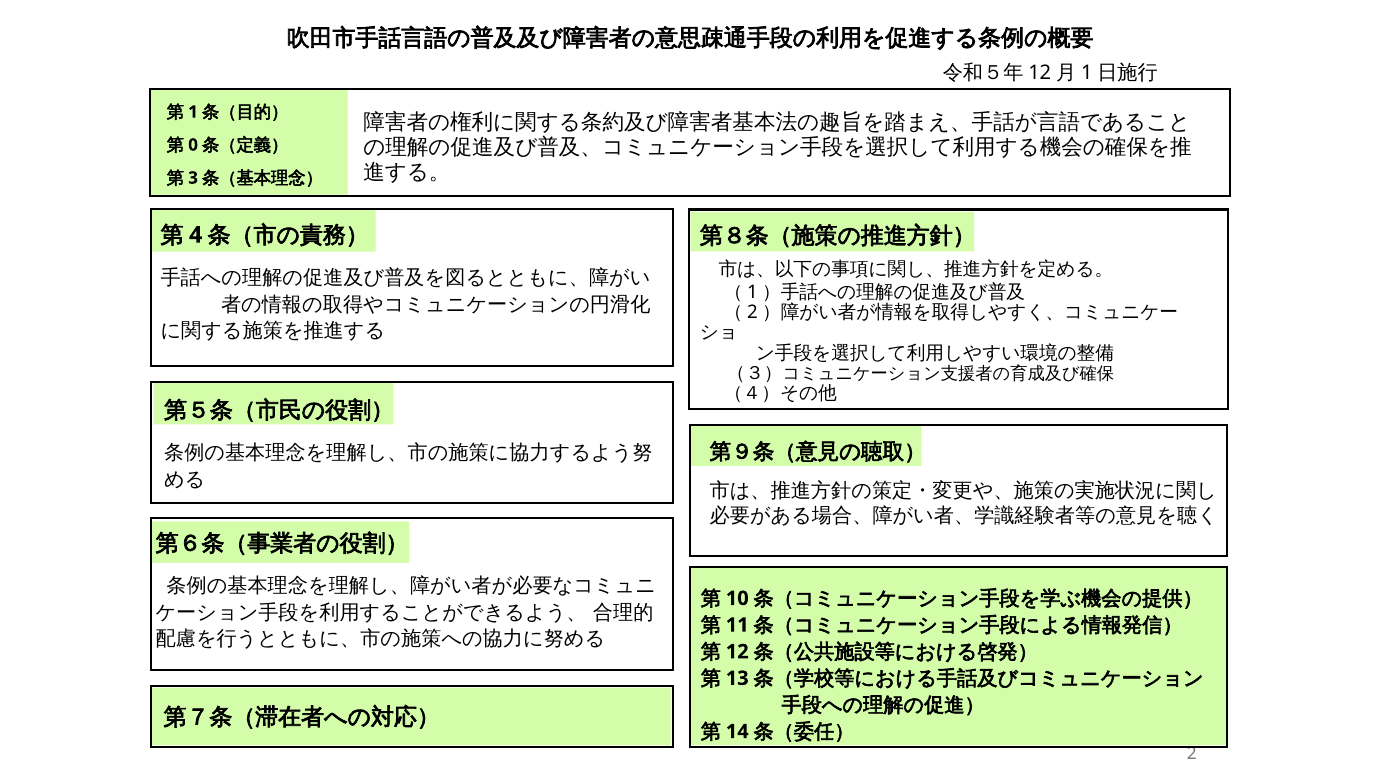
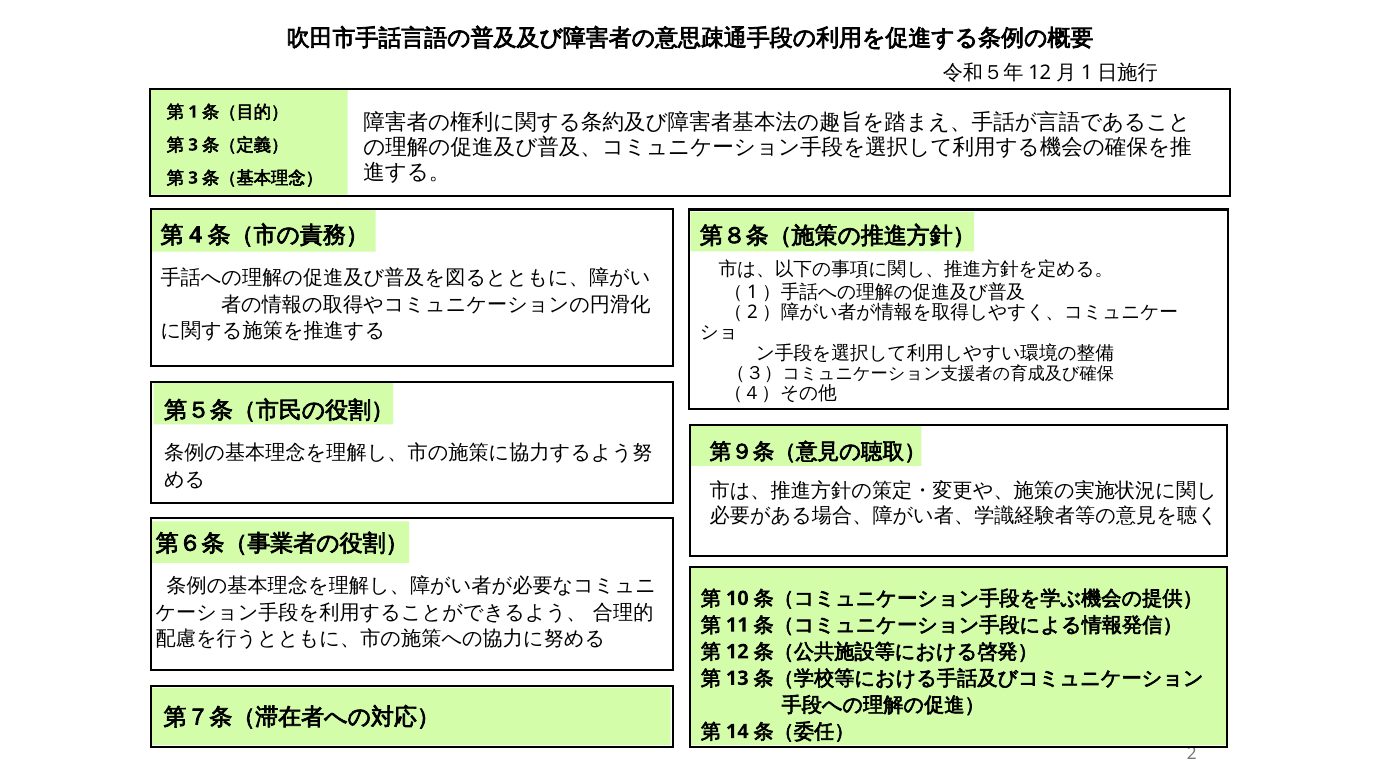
0: 0 -> 3 (193, 145)
